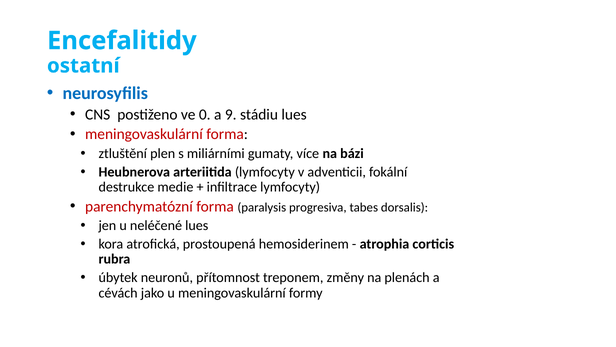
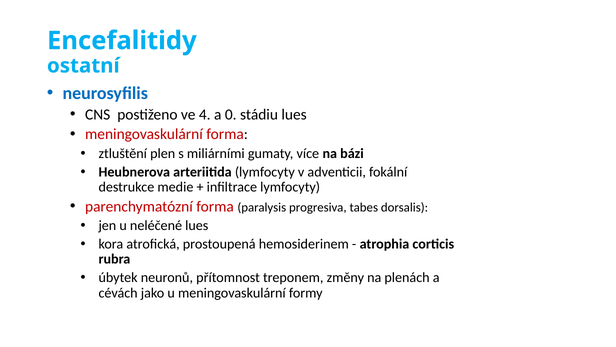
0: 0 -> 4 (205, 114)
9: 9 -> 0 (231, 114)
